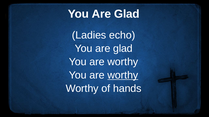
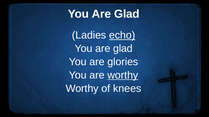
echo underline: none -> present (122, 35)
worthy: worthy -> glories (123, 62)
hands: hands -> knees (127, 89)
